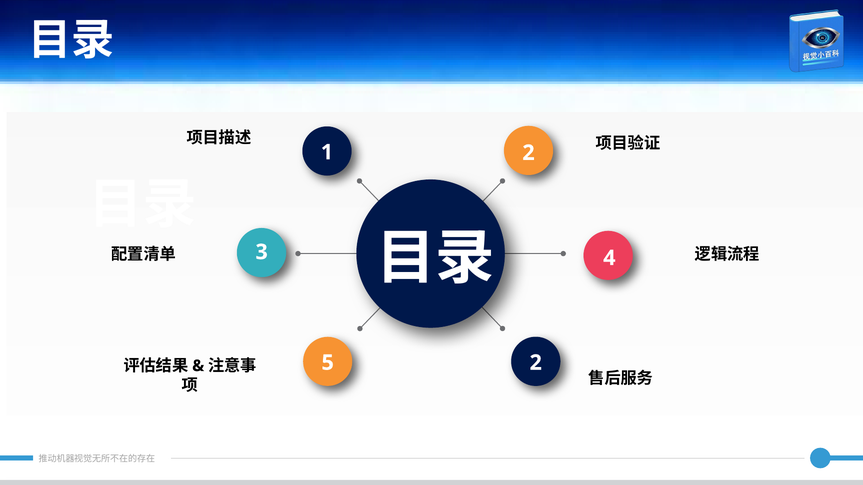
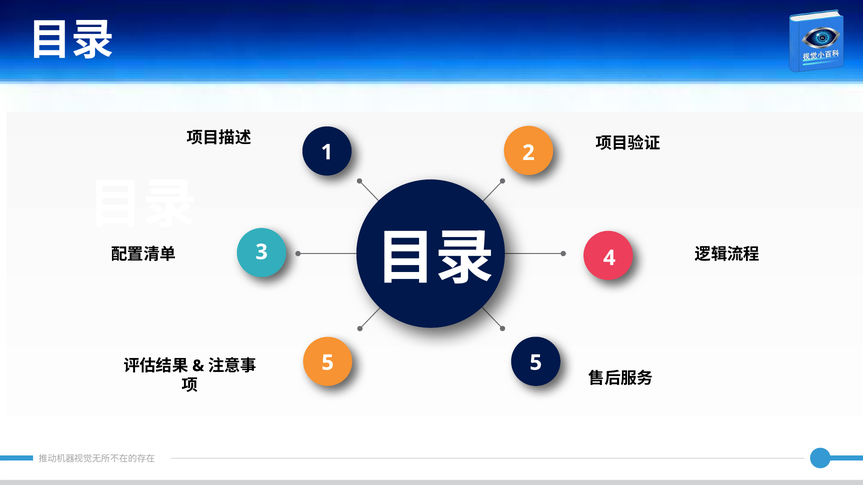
5 2: 2 -> 5 (536, 363)
